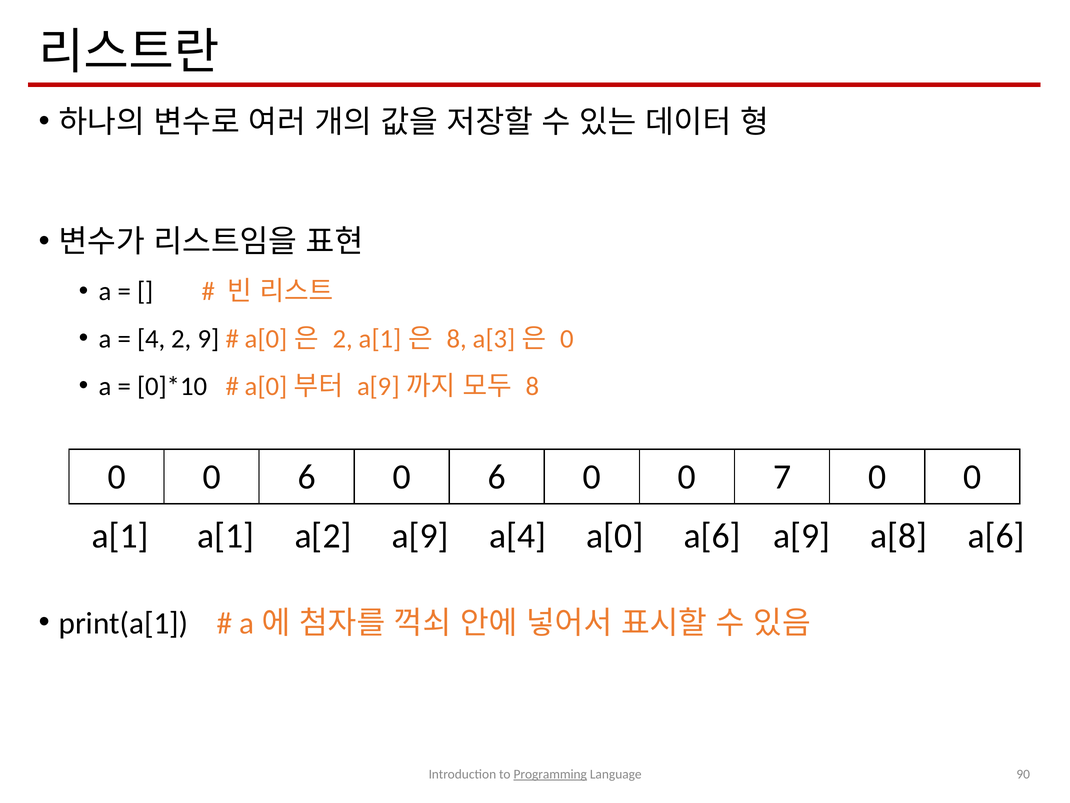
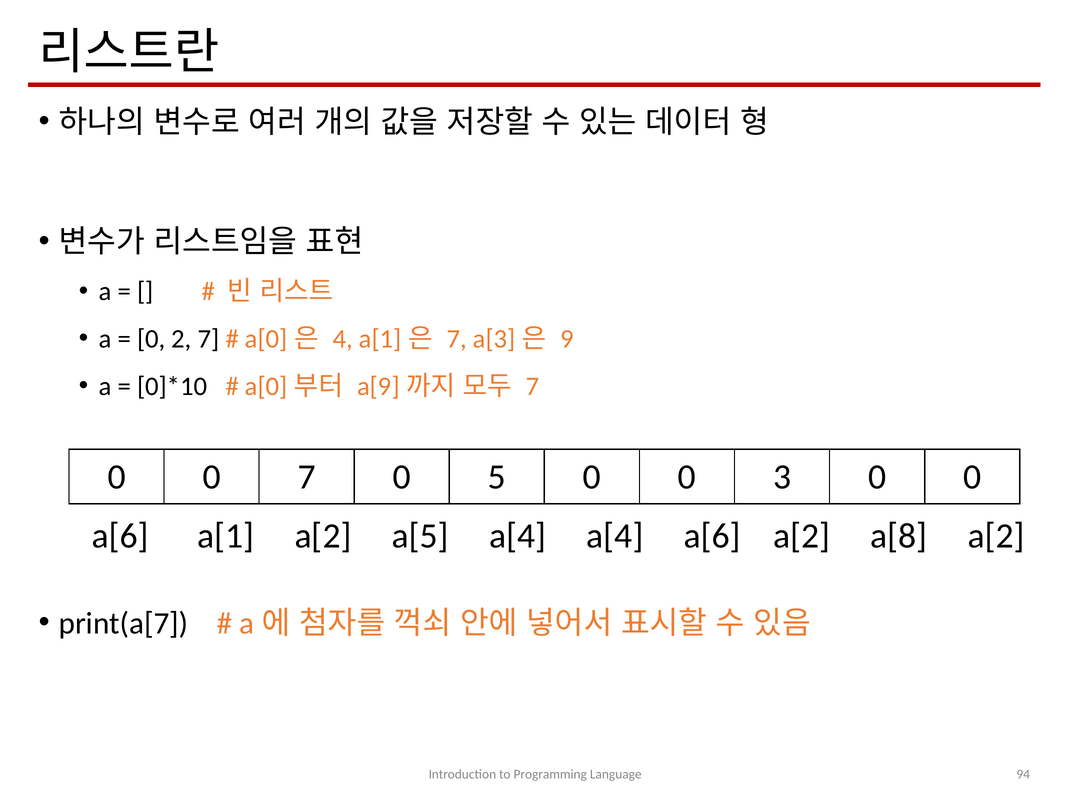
4: 4 -> 0 (151, 339)
2 9: 9 -> 7 (209, 339)
2: 2 -> 4 (343, 339)
8: 8 -> 7 (457, 339)
0: 0 -> 9 (567, 339)
8: 8 -> 7 (533, 386)
0 0 6: 6 -> 7 (307, 477)
6: 6 -> 5 (497, 477)
7: 7 -> 3 (782, 477)
a[1: a[1 -> a[6 (120, 536)
a[2 a[9: a[9 -> a[5 (420, 536)
a[4 a[0: a[0 -> a[4 (615, 536)
a[6 a[9: a[9 -> a[2 (801, 536)
a[8 a[6: a[6 -> a[2 (996, 536)
print(a[1: print(a[1 -> print(a[7 (124, 623)
Programming underline: present -> none (550, 774)
90: 90 -> 94 (1023, 774)
